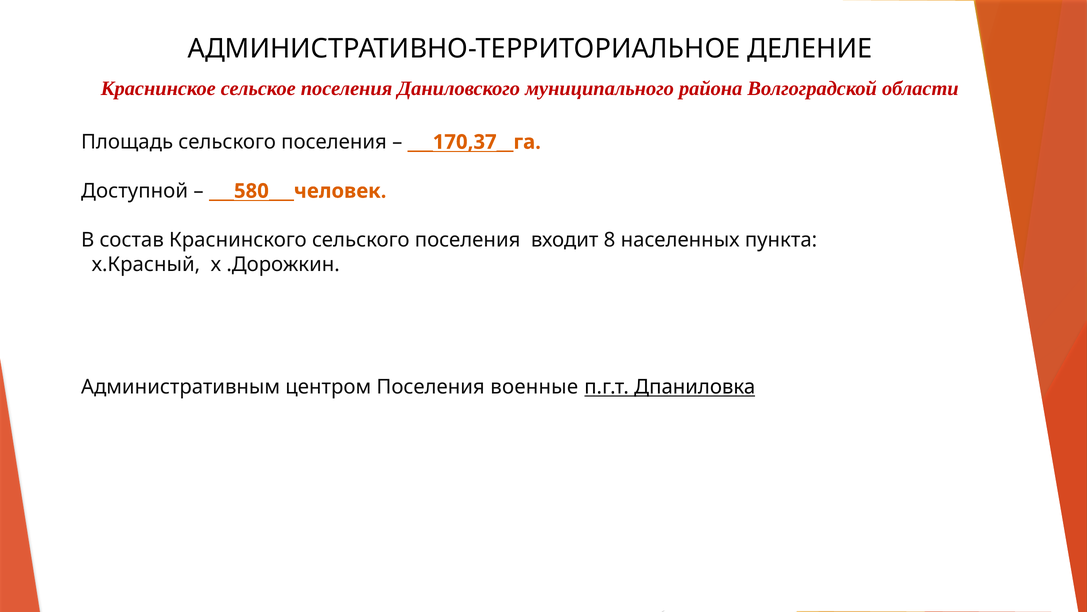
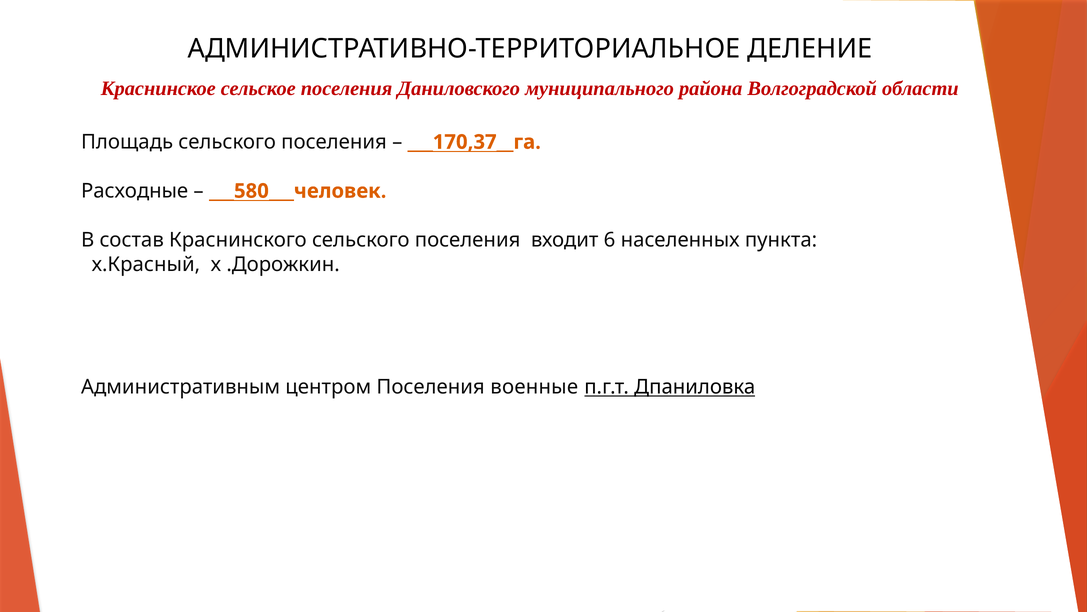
Доступной: Доступной -> Расходные (135, 191)
8: 8 -> 6 (610, 240)
